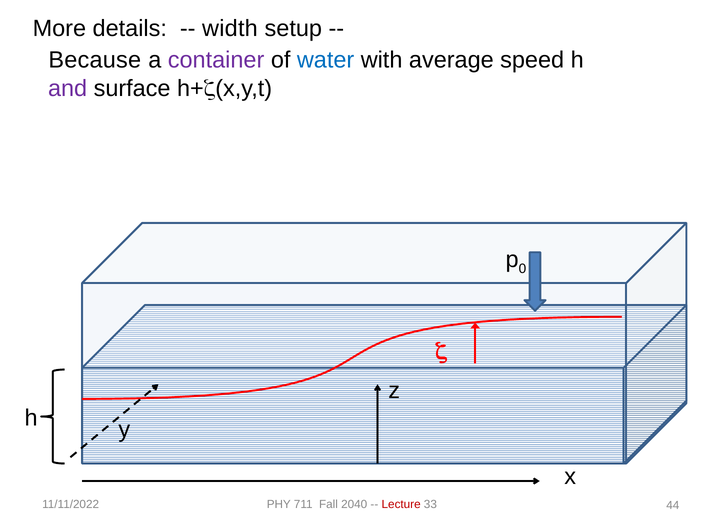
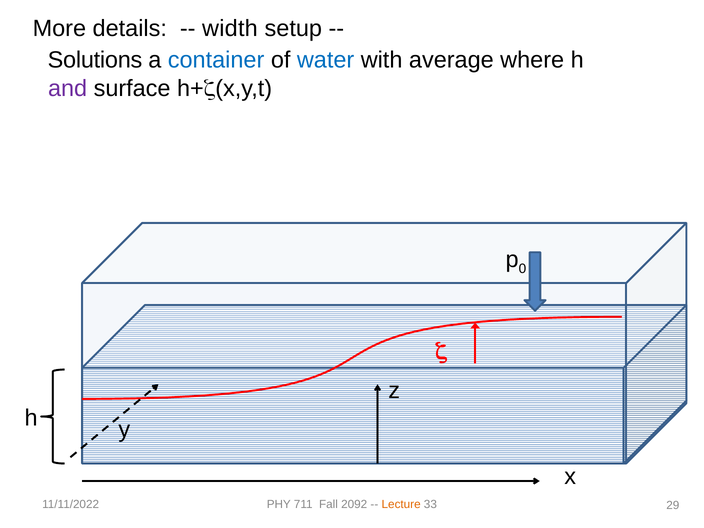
Because: Because -> Solutions (95, 60)
container colour: purple -> blue (216, 60)
speed: speed -> where (532, 60)
2040: 2040 -> 2092 (354, 504)
Lecture colour: red -> orange (401, 504)
44: 44 -> 29 (673, 505)
